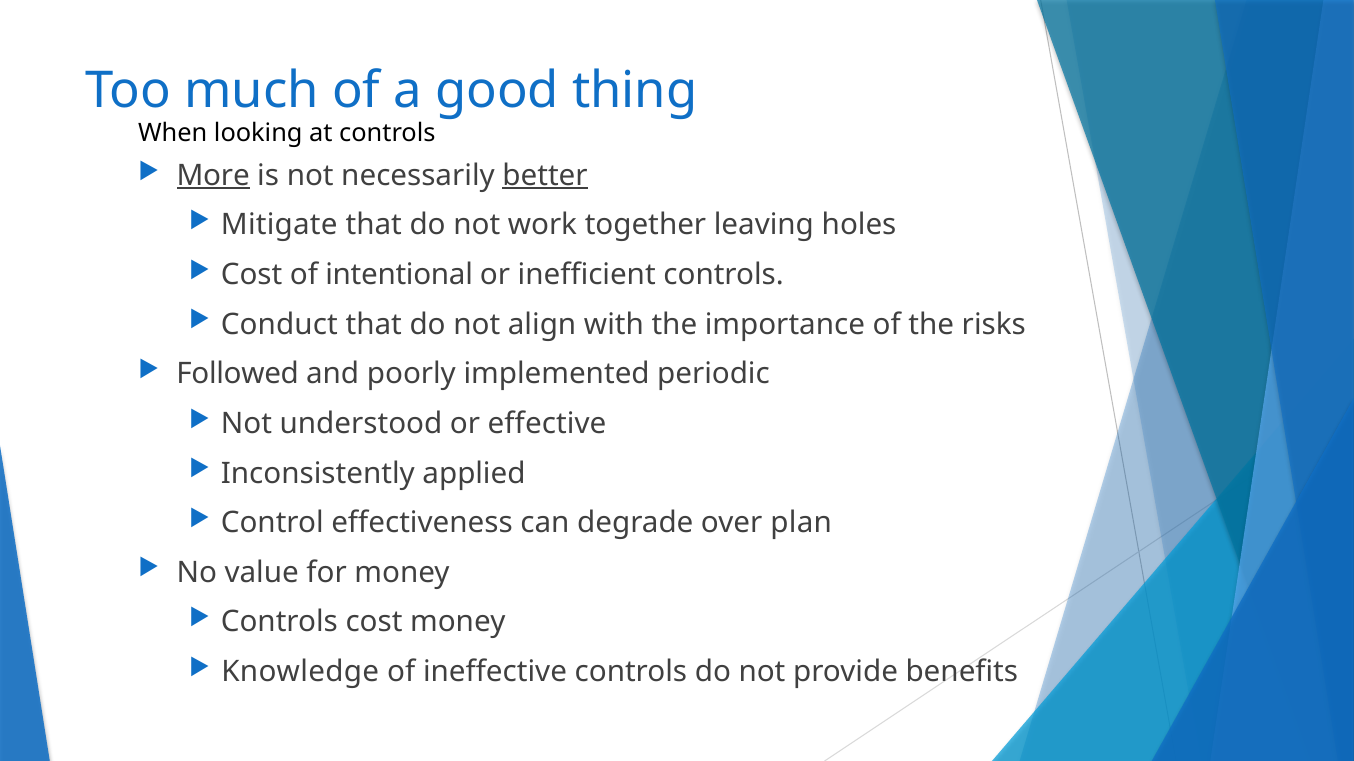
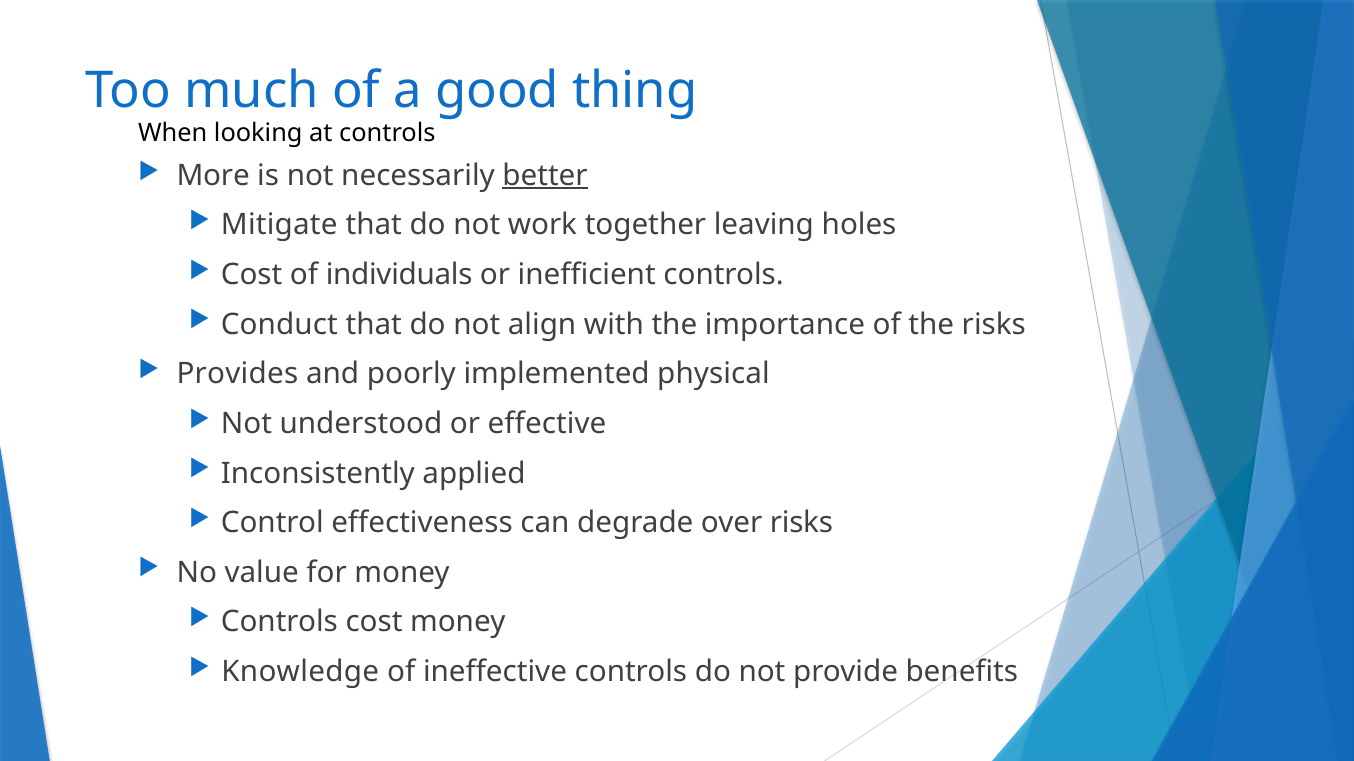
More underline: present -> none (213, 176)
intentional: intentional -> individuals (399, 275)
Followed: Followed -> Provides (237, 374)
periodic: periodic -> physical (713, 374)
over plan: plan -> risks (801, 523)
